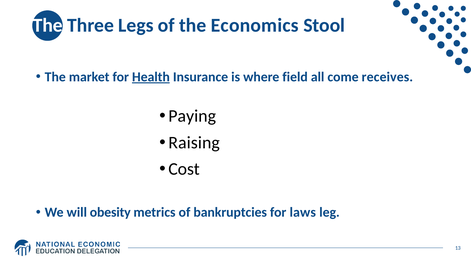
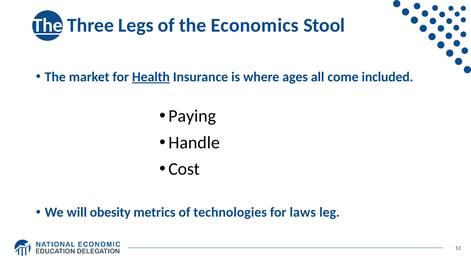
The underline: none -> present (48, 25)
field: field -> ages (295, 77)
receives: receives -> included (387, 77)
Raising: Raising -> Handle (194, 142)
bankruptcies: bankruptcies -> technologies (230, 212)
